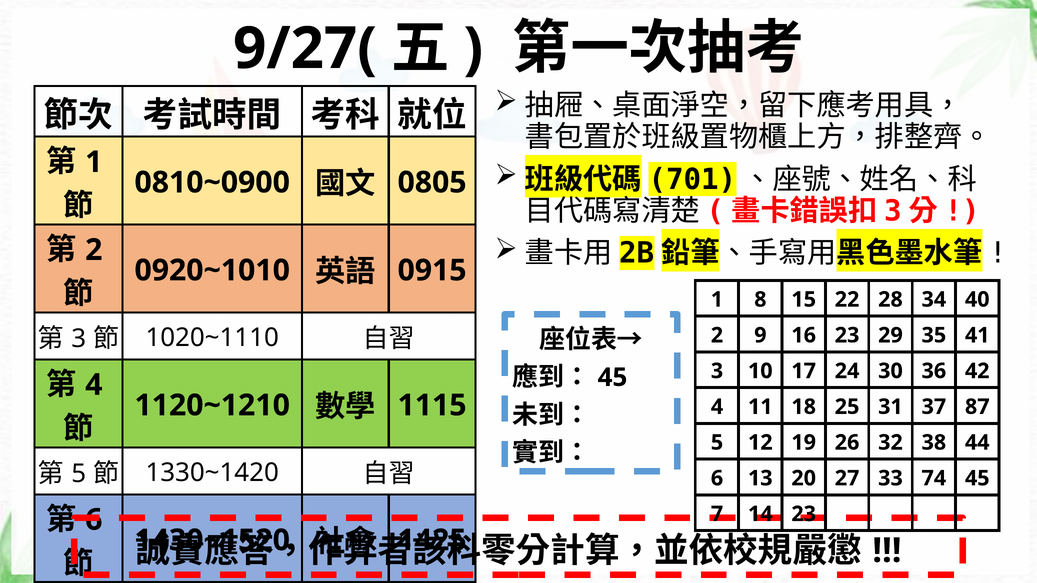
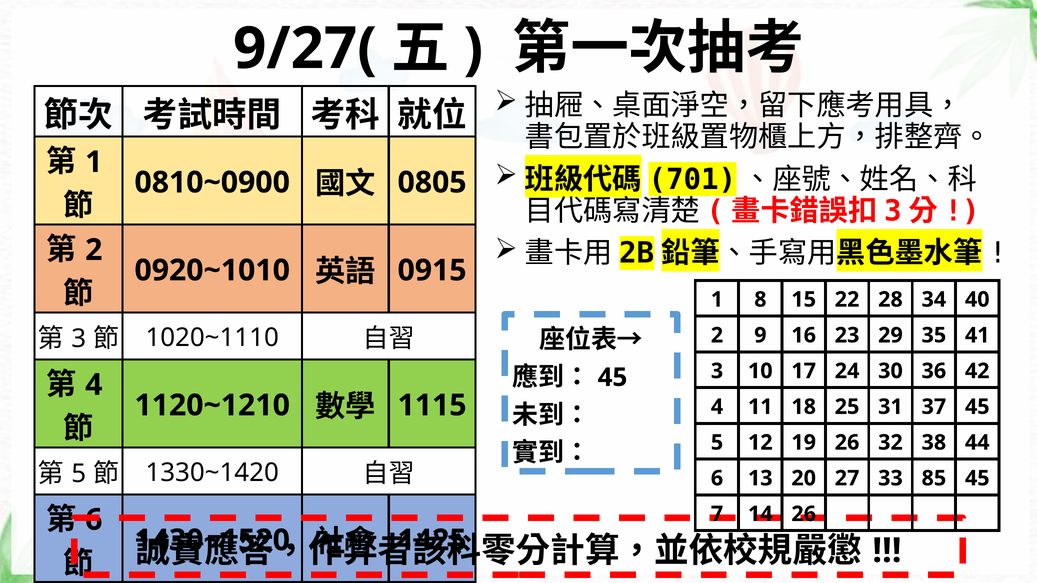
37 87: 87 -> 45 (977, 407)
74: 74 -> 85 (934, 478)
14 23: 23 -> 26 (804, 514)
